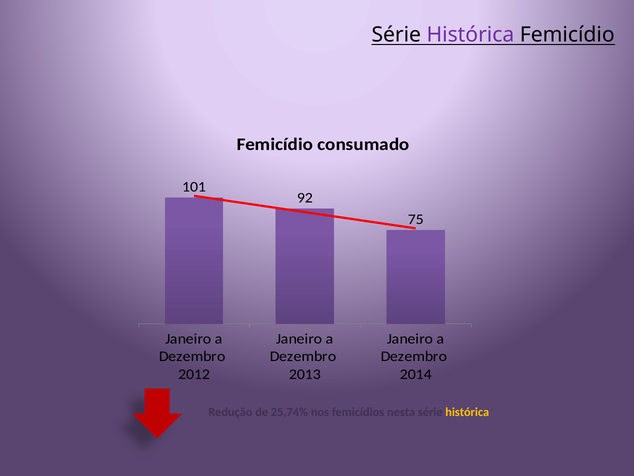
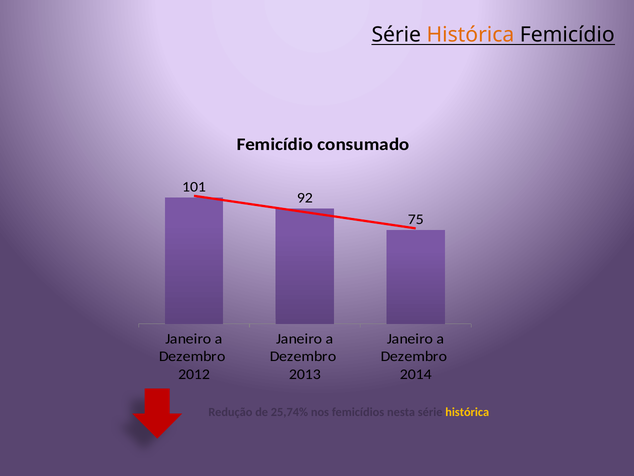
Histórica colour: purple -> orange (470, 35)
